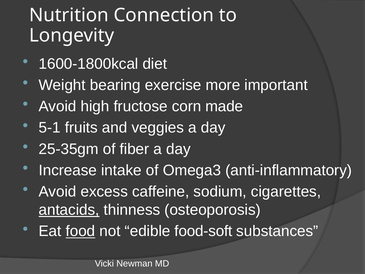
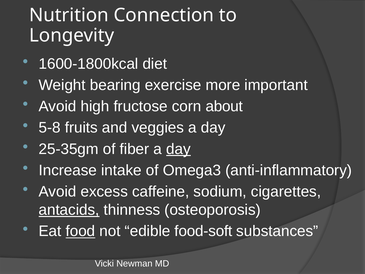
made: made -> about (224, 106)
5-1: 5-1 -> 5-8 (50, 128)
day underline: none -> present (178, 149)
